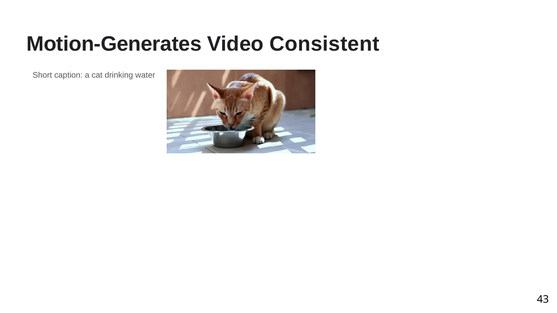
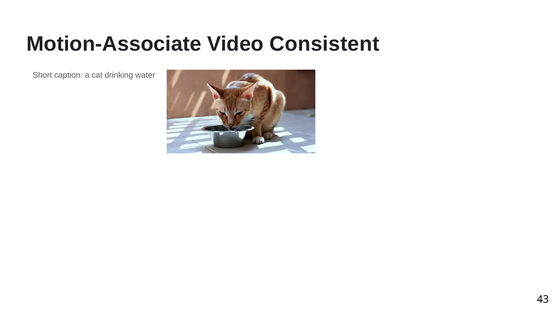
Motion-Generates: Motion-Generates -> Motion-Associate (114, 44)
